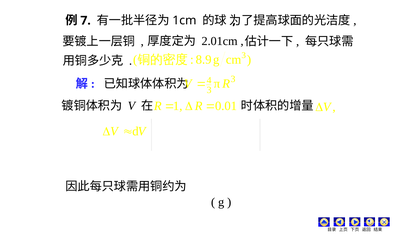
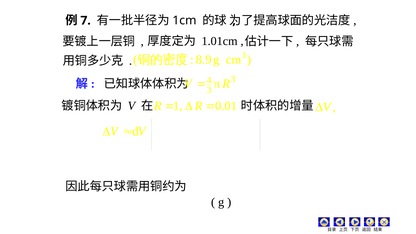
2.01cm: 2.01cm -> 1.01cm (220, 41)
